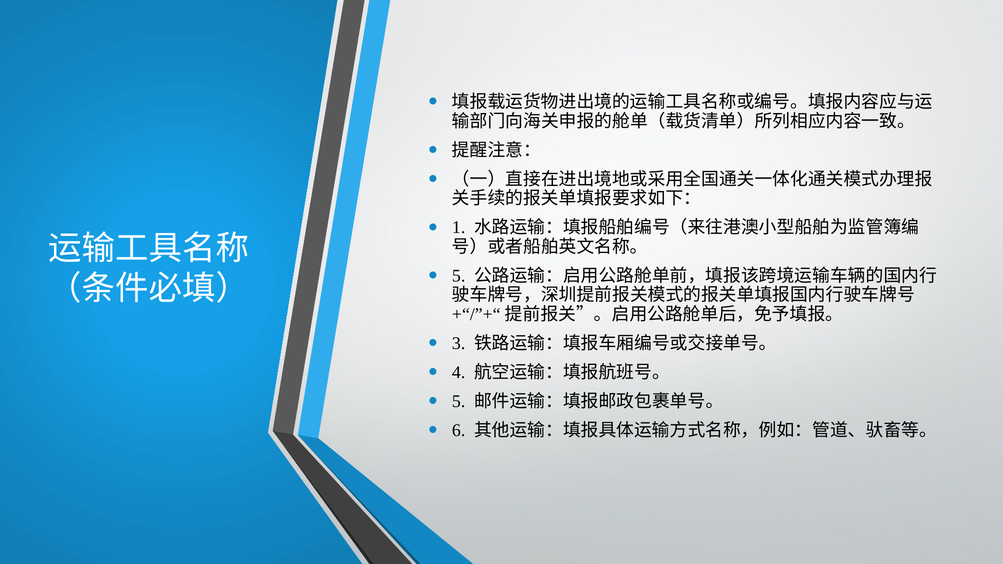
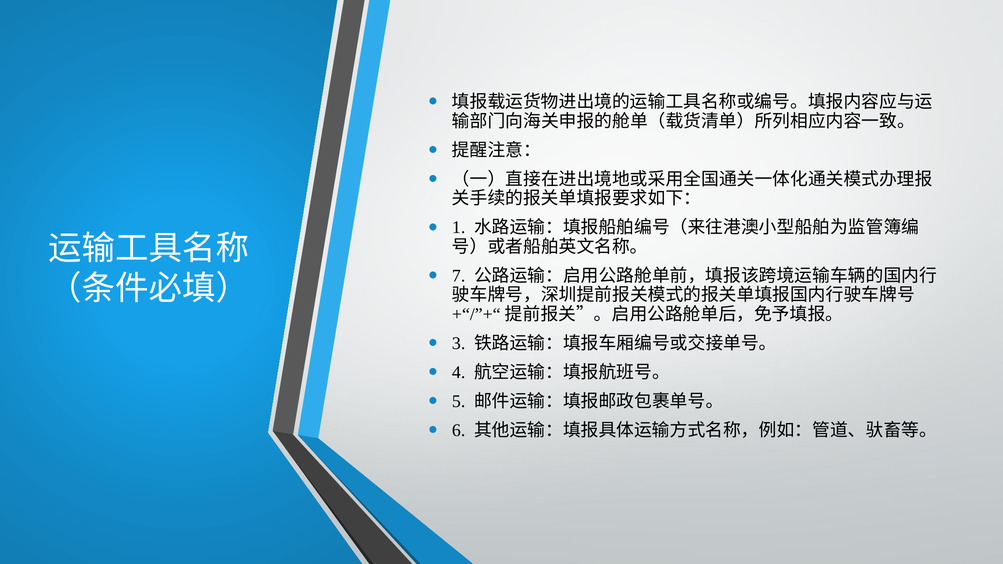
5: 5 -> 7 (459, 276)
